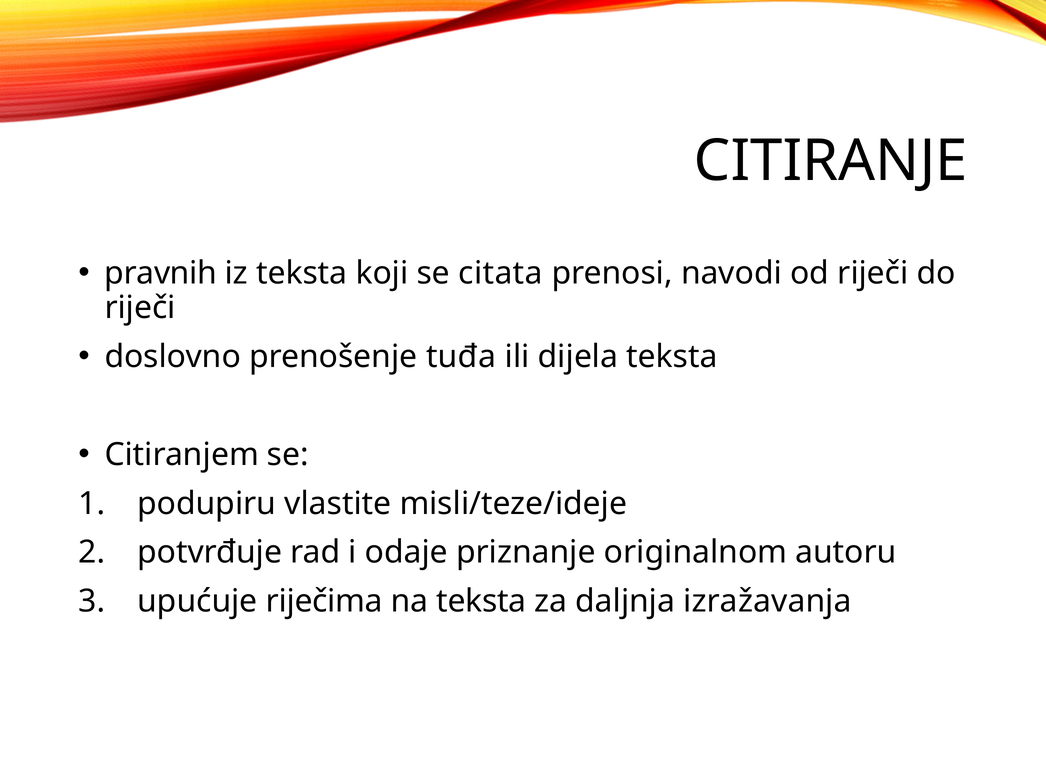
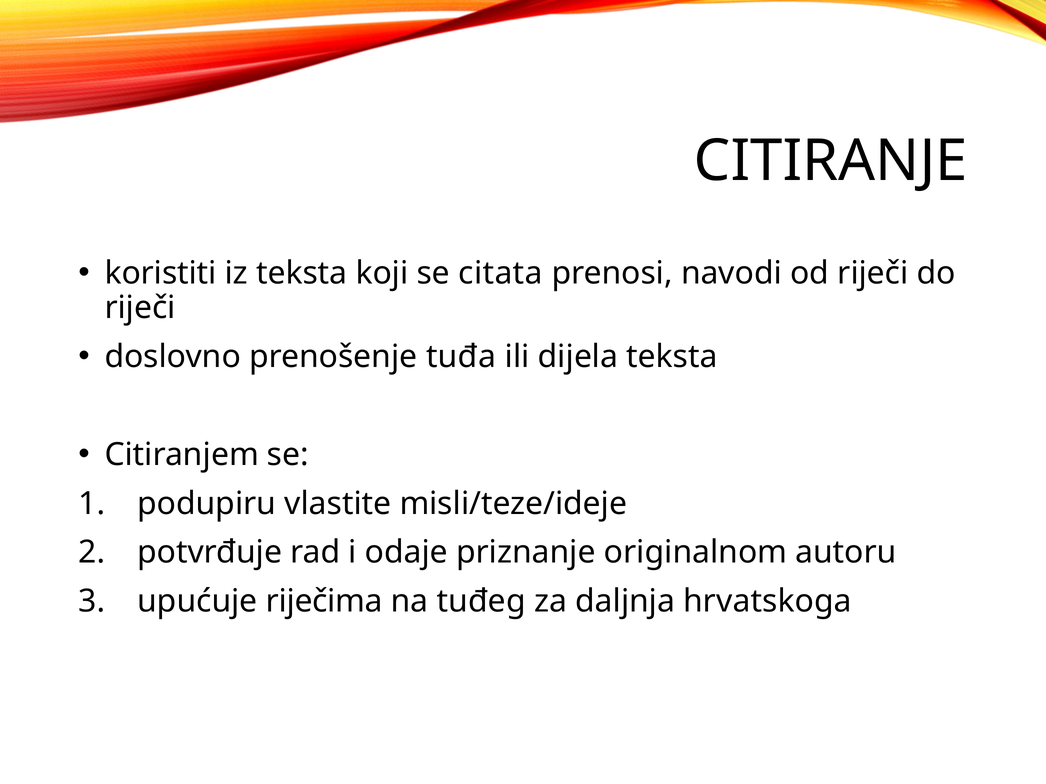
pravnih: pravnih -> koristiti (161, 273)
na teksta: teksta -> tuđeg (481, 602)
izražavanja: izražavanja -> hrvatskoga (767, 602)
